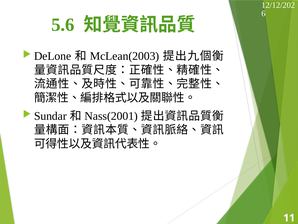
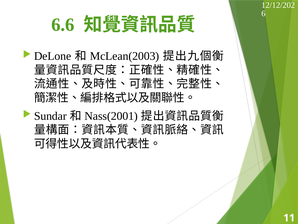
5.6: 5.6 -> 6.6 (63, 25)
